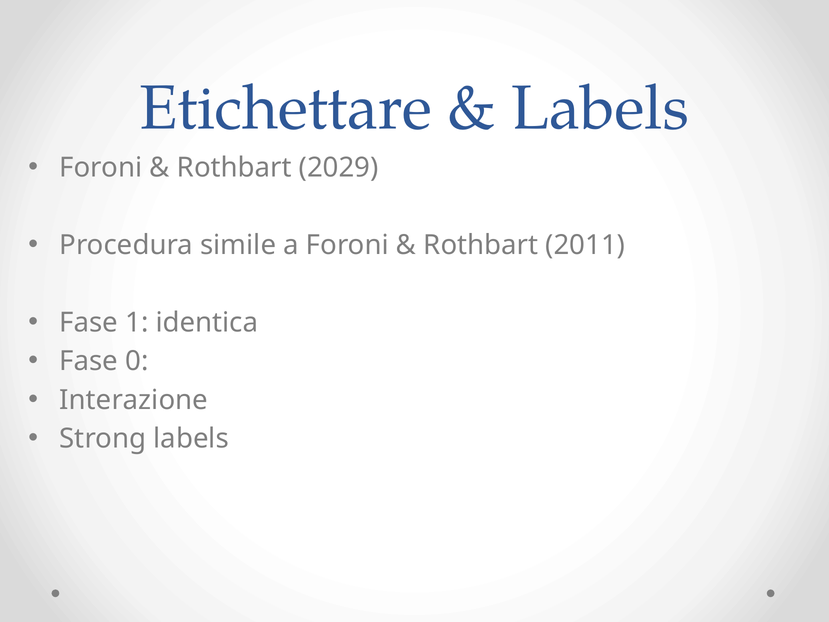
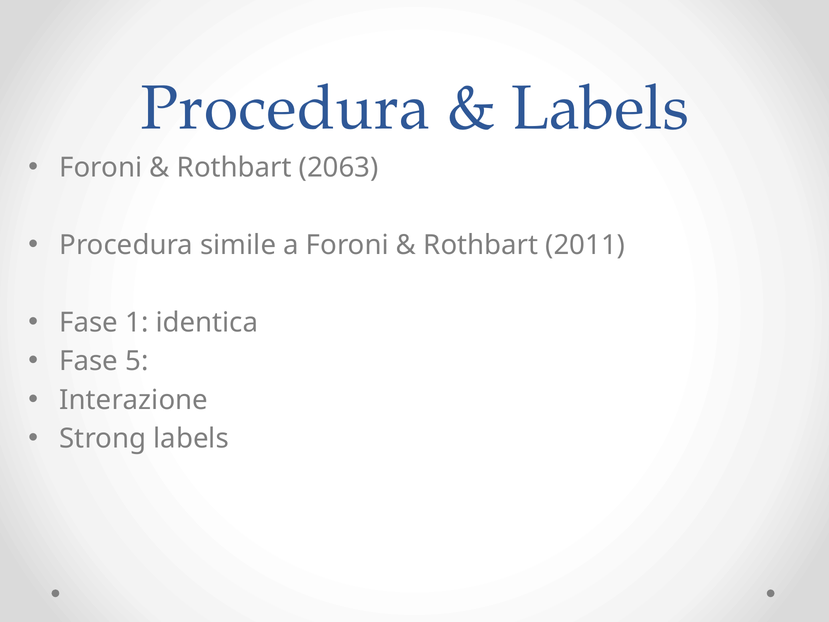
Etichettare: Etichettare -> Procedura (286, 108)
2029: 2029 -> 2063 (339, 168)
0: 0 -> 5 (137, 361)
